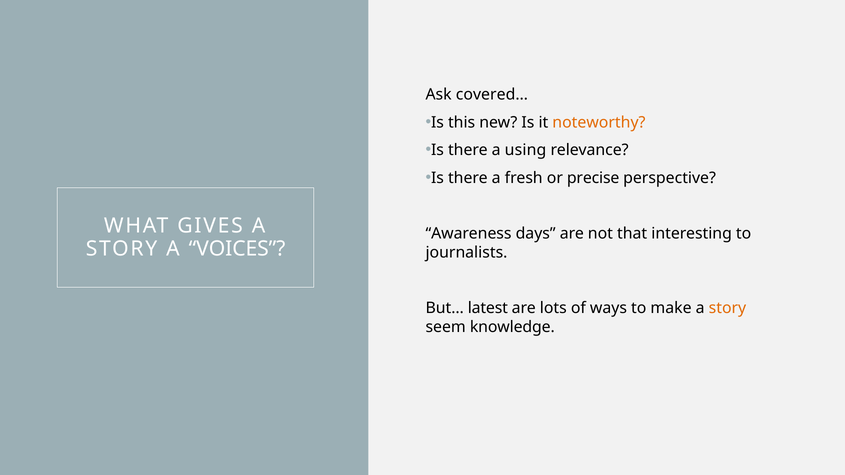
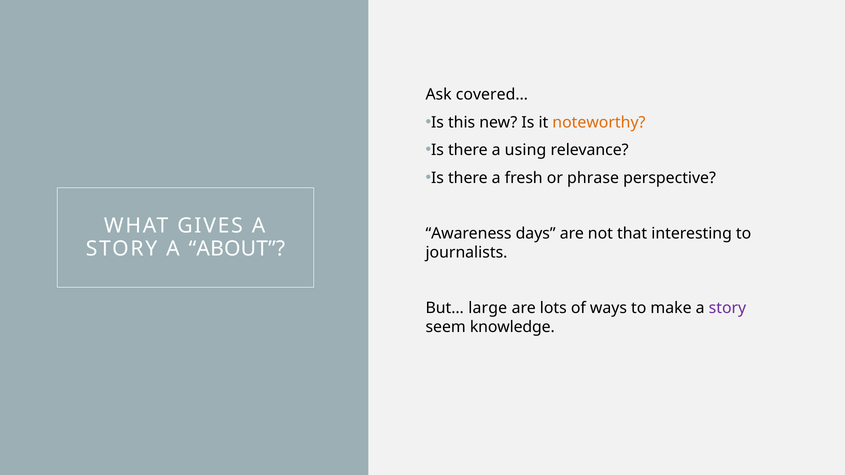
precise: precise -> phrase (593, 178)
VOICES: VOICES -> ABOUT (237, 249)
latest: latest -> large (488, 308)
story colour: orange -> purple (727, 308)
